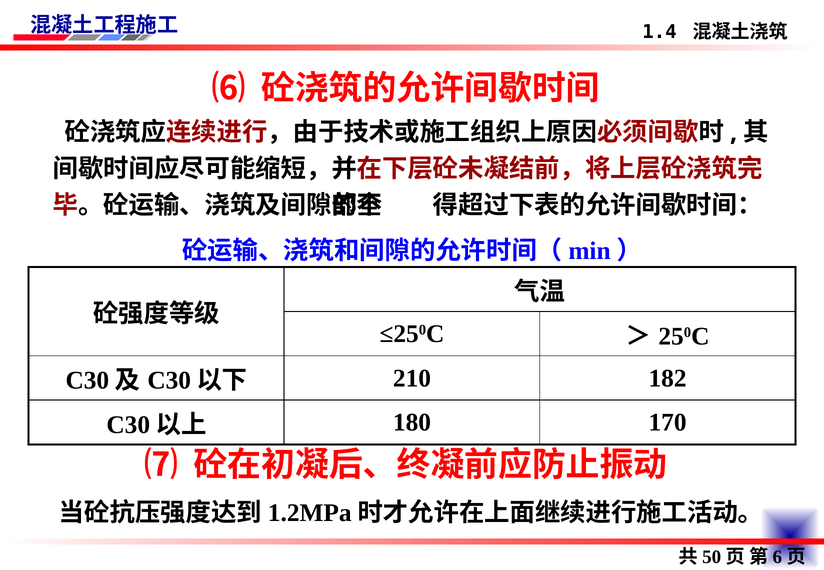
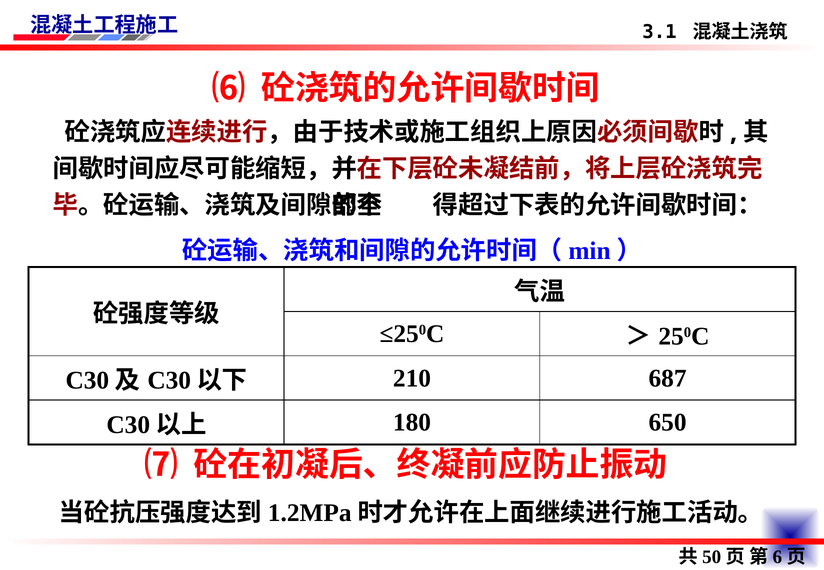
1.4: 1.4 -> 3.1 (659, 32)
182: 182 -> 687 (668, 378)
170: 170 -> 650 (668, 423)
